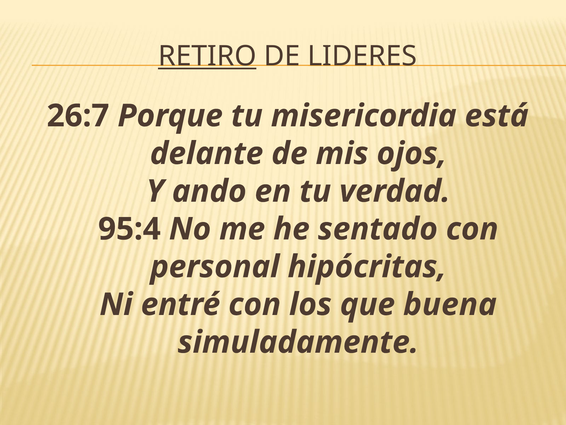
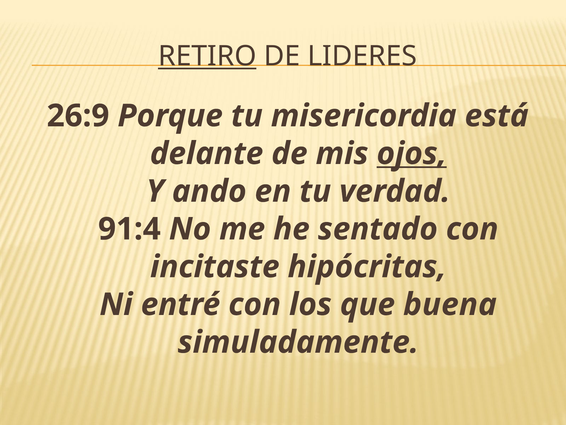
26:7: 26:7 -> 26:9 (78, 116)
ojos underline: none -> present (412, 153)
95:4: 95:4 -> 91:4 (129, 229)
personal: personal -> incitaste (215, 267)
